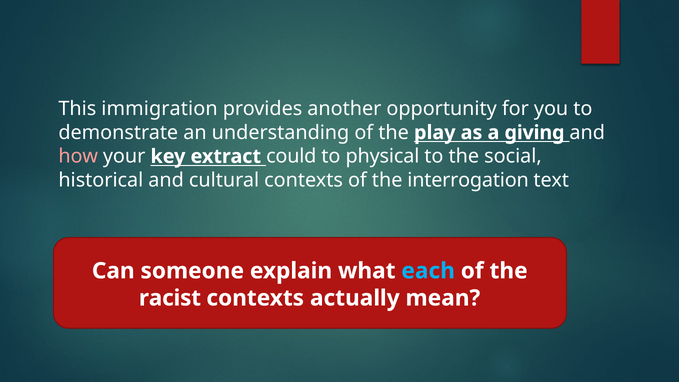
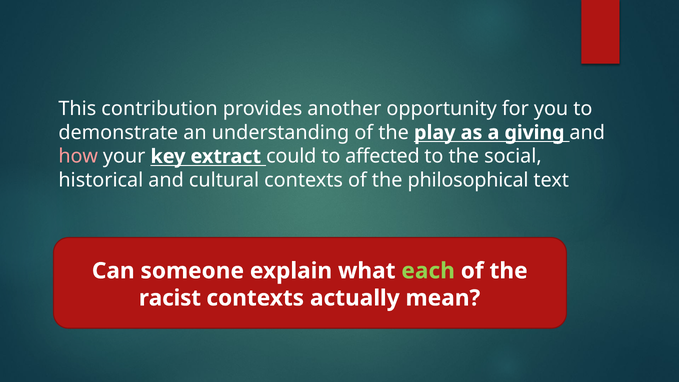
immigration: immigration -> contribution (159, 109)
physical: physical -> affected (382, 156)
interrogation: interrogation -> philosophical (468, 180)
each colour: light blue -> light green (428, 271)
